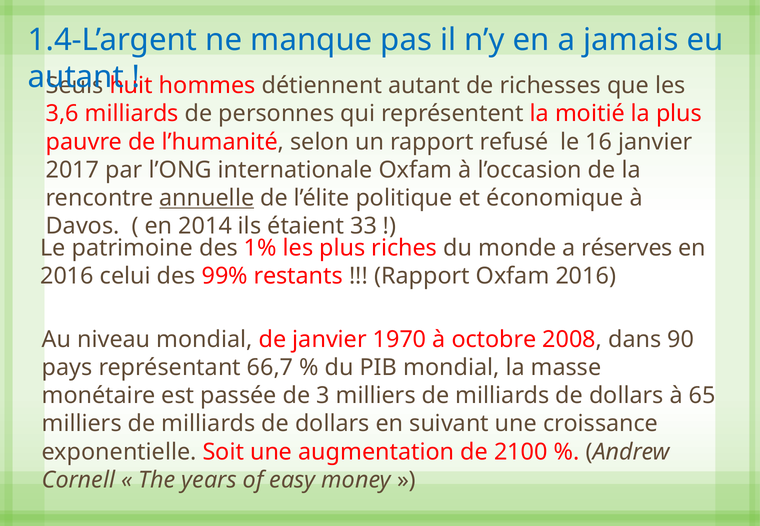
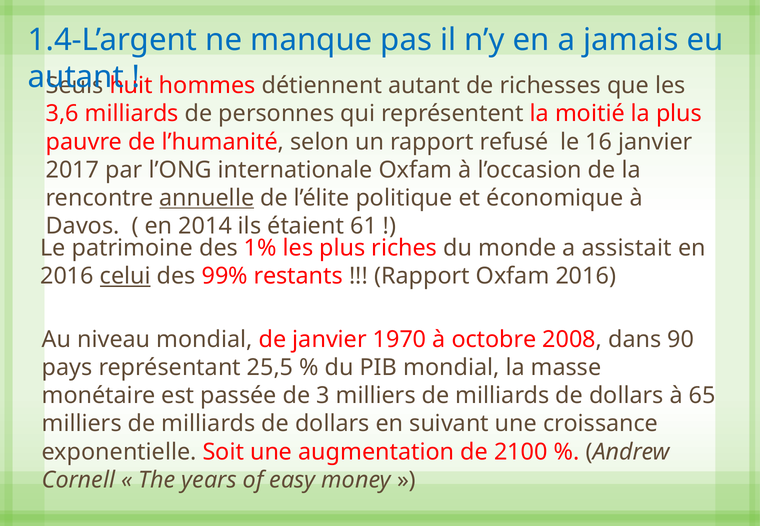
33: 33 -> 61 (364, 226)
réserves: réserves -> assistait (627, 248)
celui underline: none -> present (125, 276)
66,7: 66,7 -> 25,5 (270, 368)
